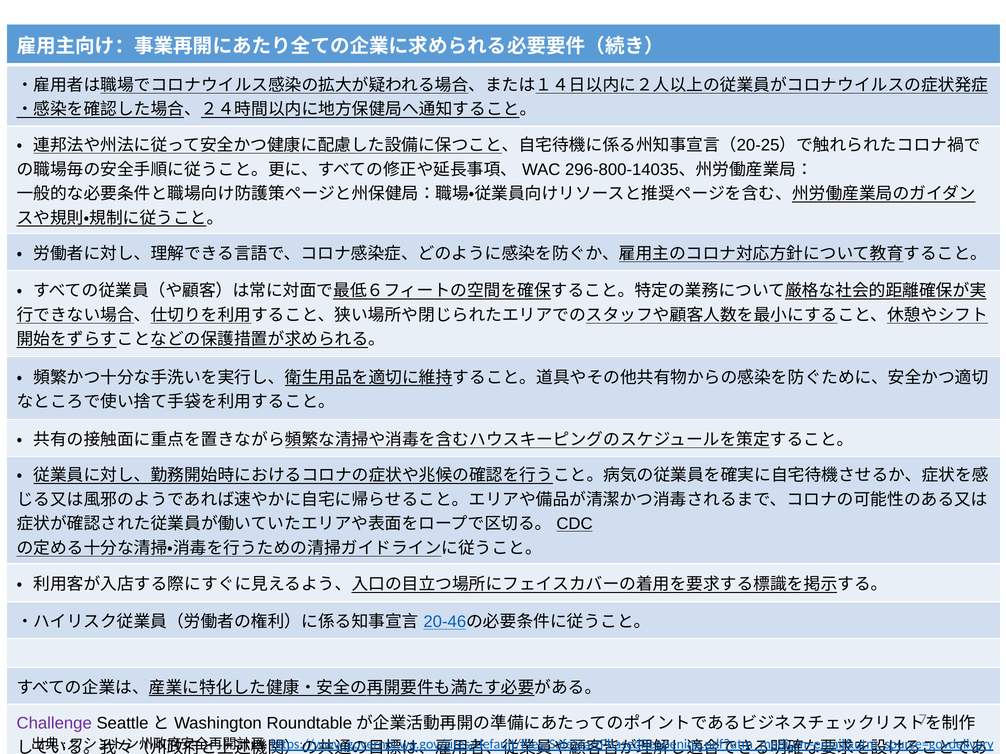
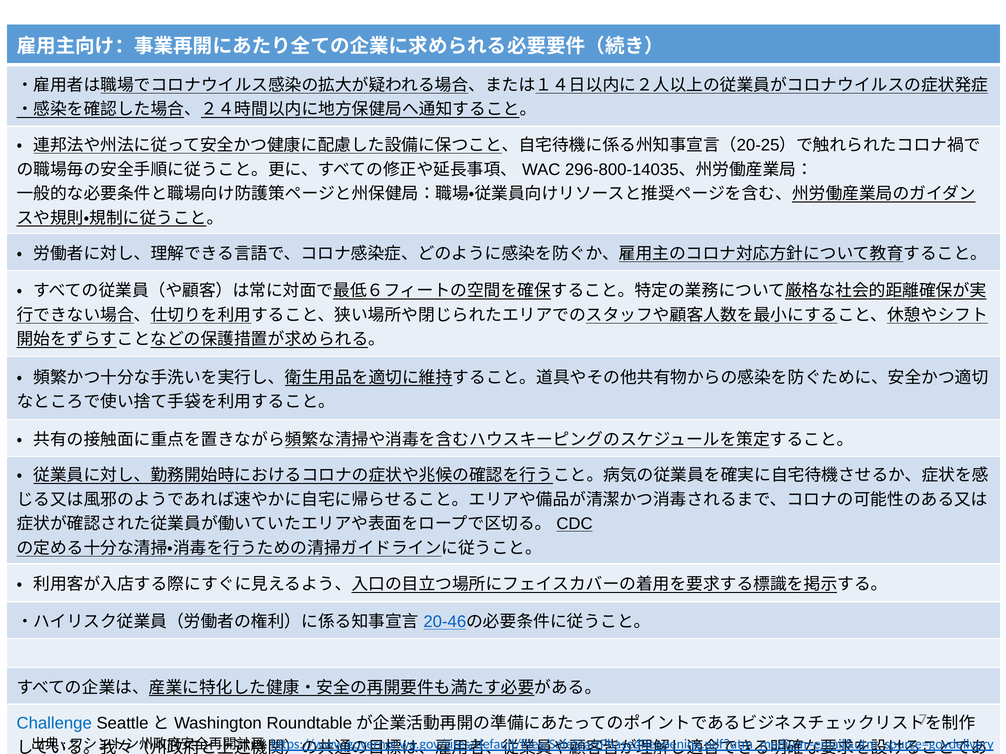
Challenge colour: purple -> blue (54, 724)
